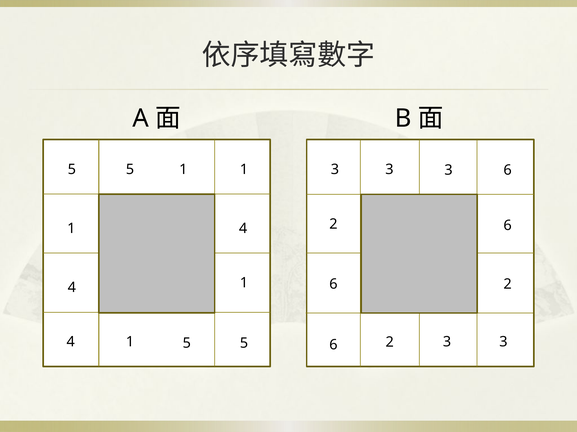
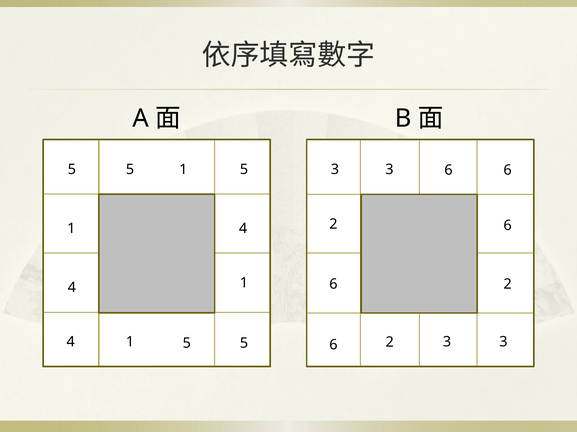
1: 1 -> 5 (244, 170)
3: 3 -> 6 (448, 170)
